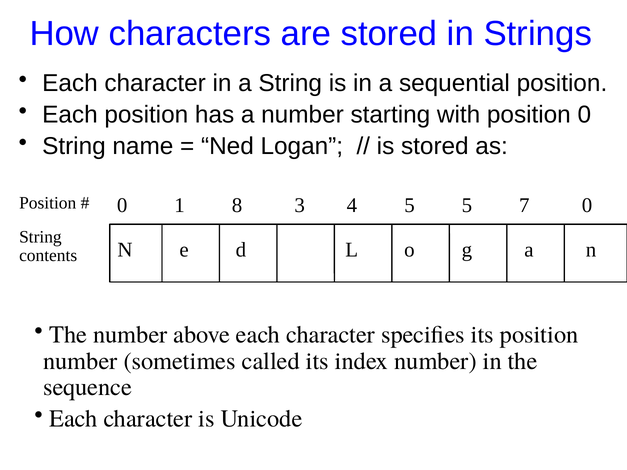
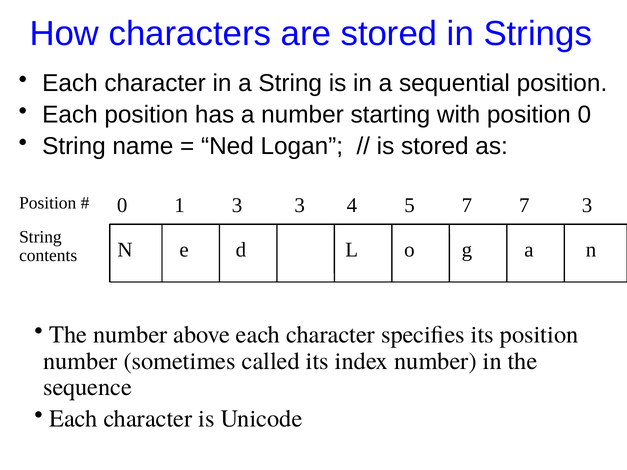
1 8: 8 -> 3 (237, 205)
5 5: 5 -> 7 (467, 205)
7 0: 0 -> 3 (587, 205)
